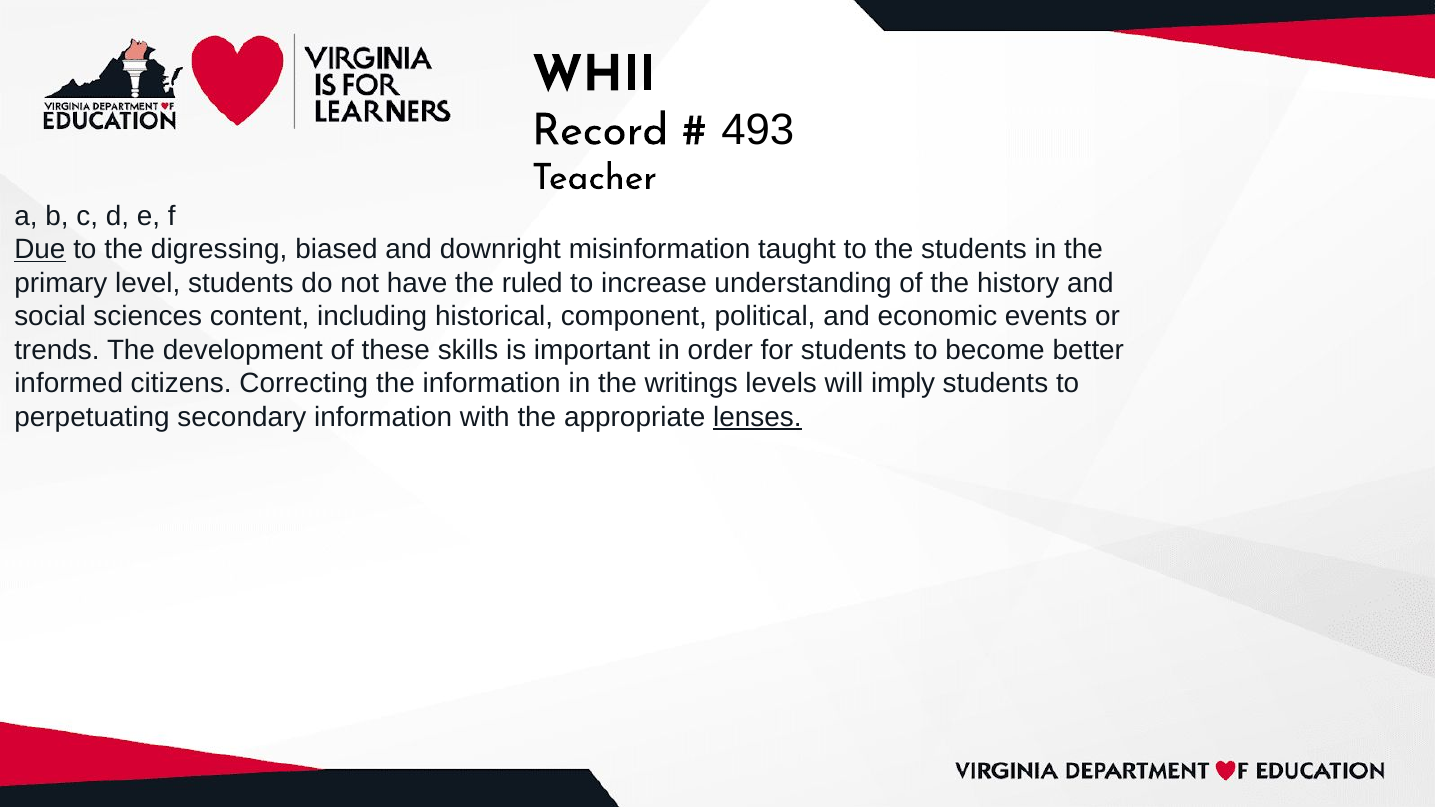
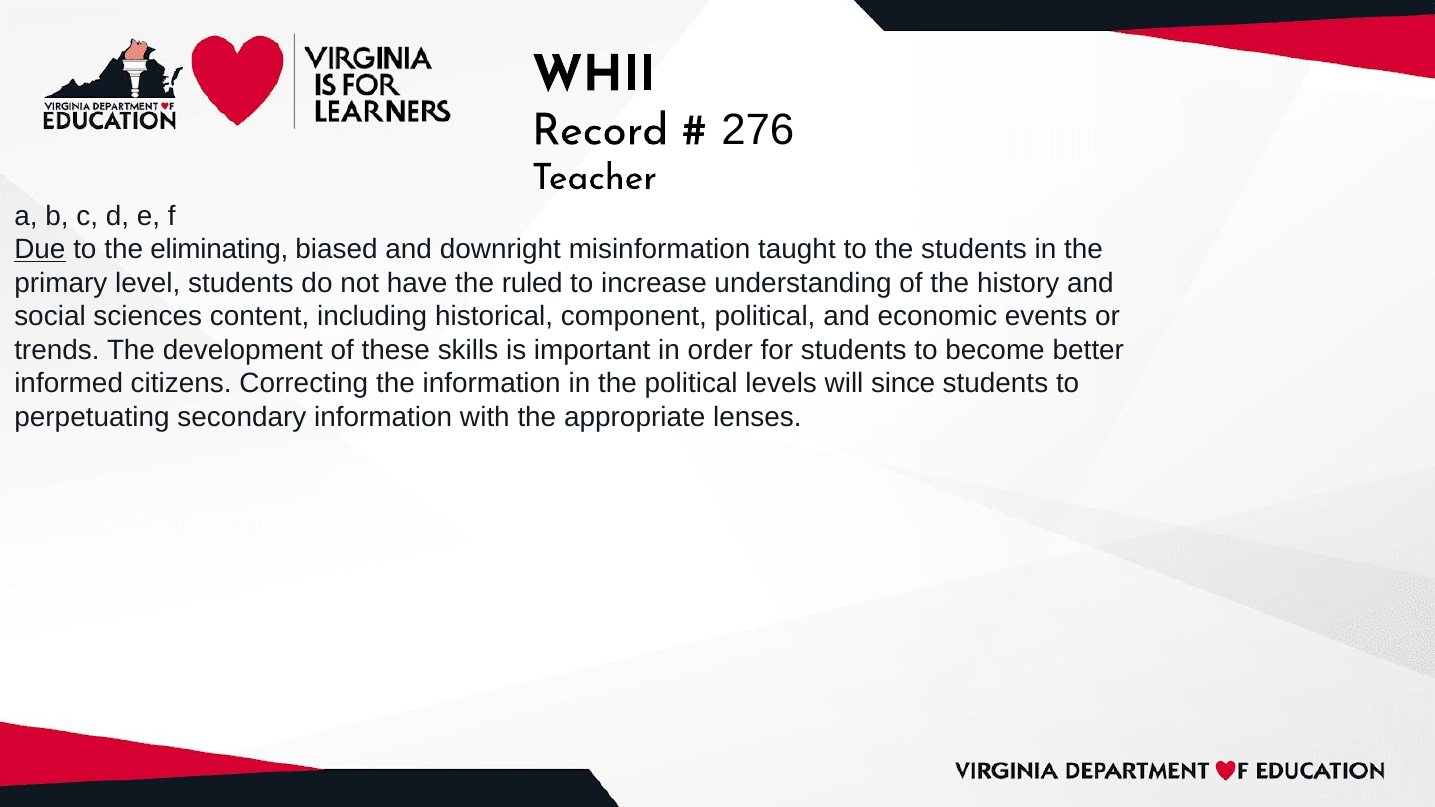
493: 493 -> 276 (758, 130)
digressing: digressing -> eliminating (219, 250)
the writings: writings -> political (691, 384)
imply: imply -> since (903, 384)
lenses underline: present -> none (757, 417)
